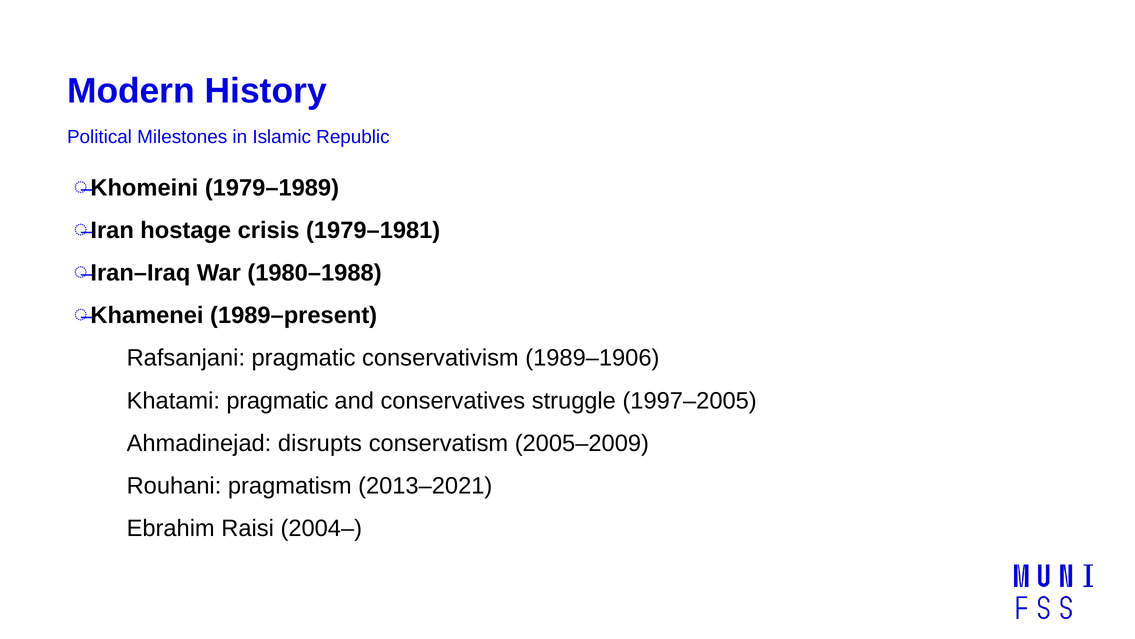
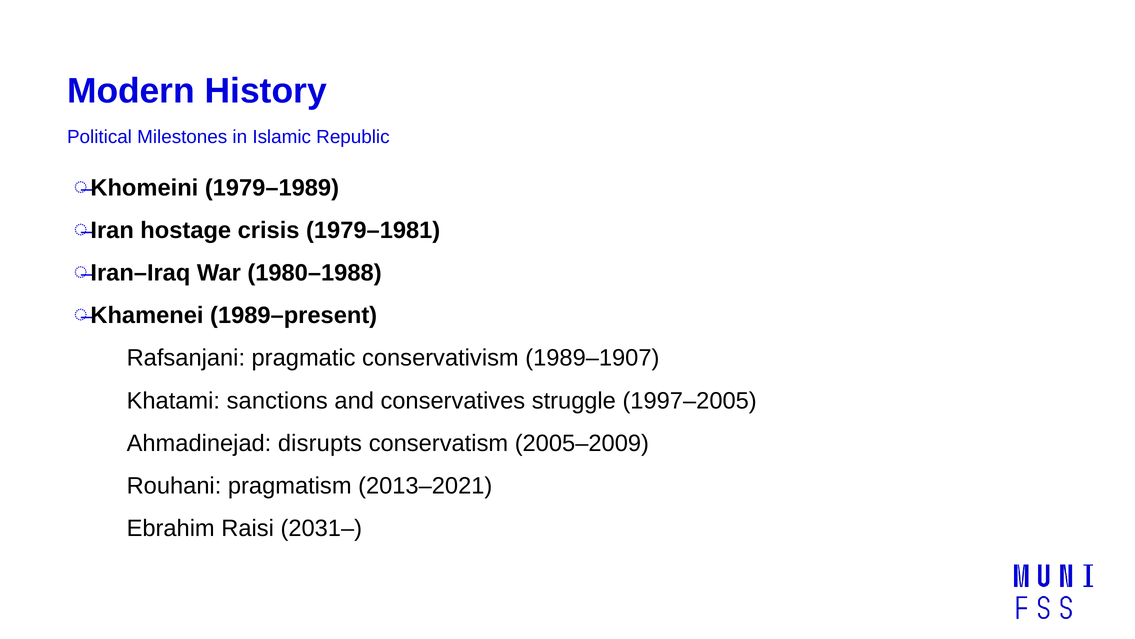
1989–1906: 1989–1906 -> 1989–1907 (592, 358)
pragmatic: pragmatic -> sanctions (277, 400)
2004–: 2004– -> 2031– (321, 528)
